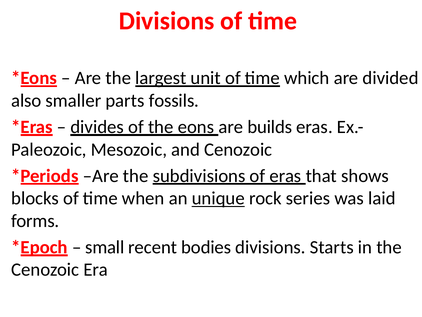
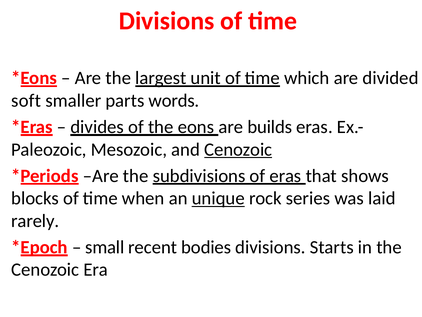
also: also -> soft (26, 100)
fossils: fossils -> words (174, 100)
Cenozoic underline: none -> present (238, 149)
forms: forms -> rarely (35, 221)
